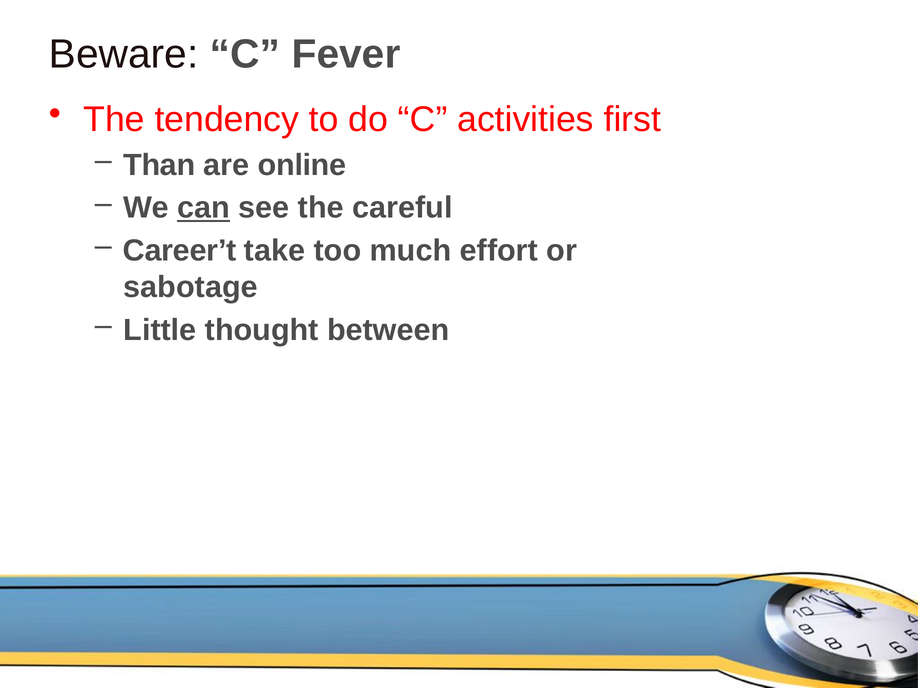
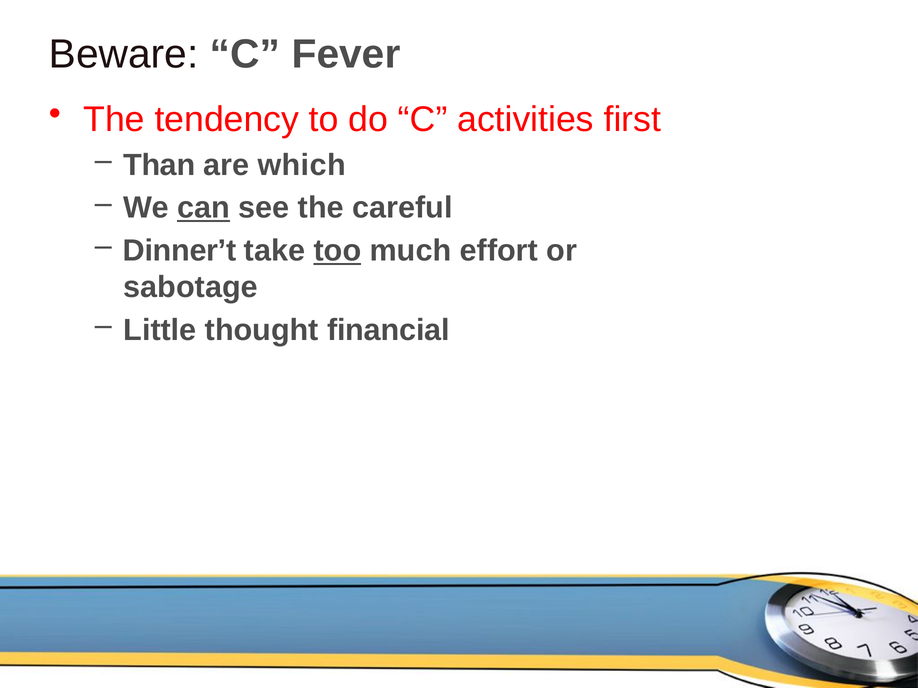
online: online -> which (302, 165)
Career’t: Career’t -> Dinner’t (180, 251)
too underline: none -> present (337, 251)
between: between -> financial (388, 330)
